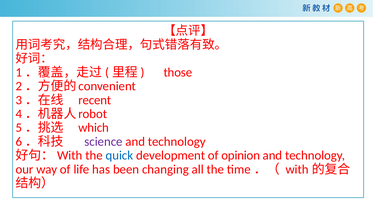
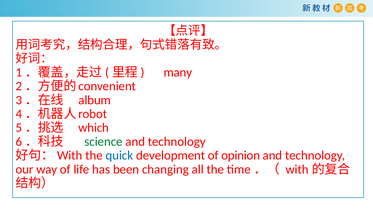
those: those -> many (178, 72)
recent: recent -> album (95, 100)
science colour: purple -> green (103, 141)
